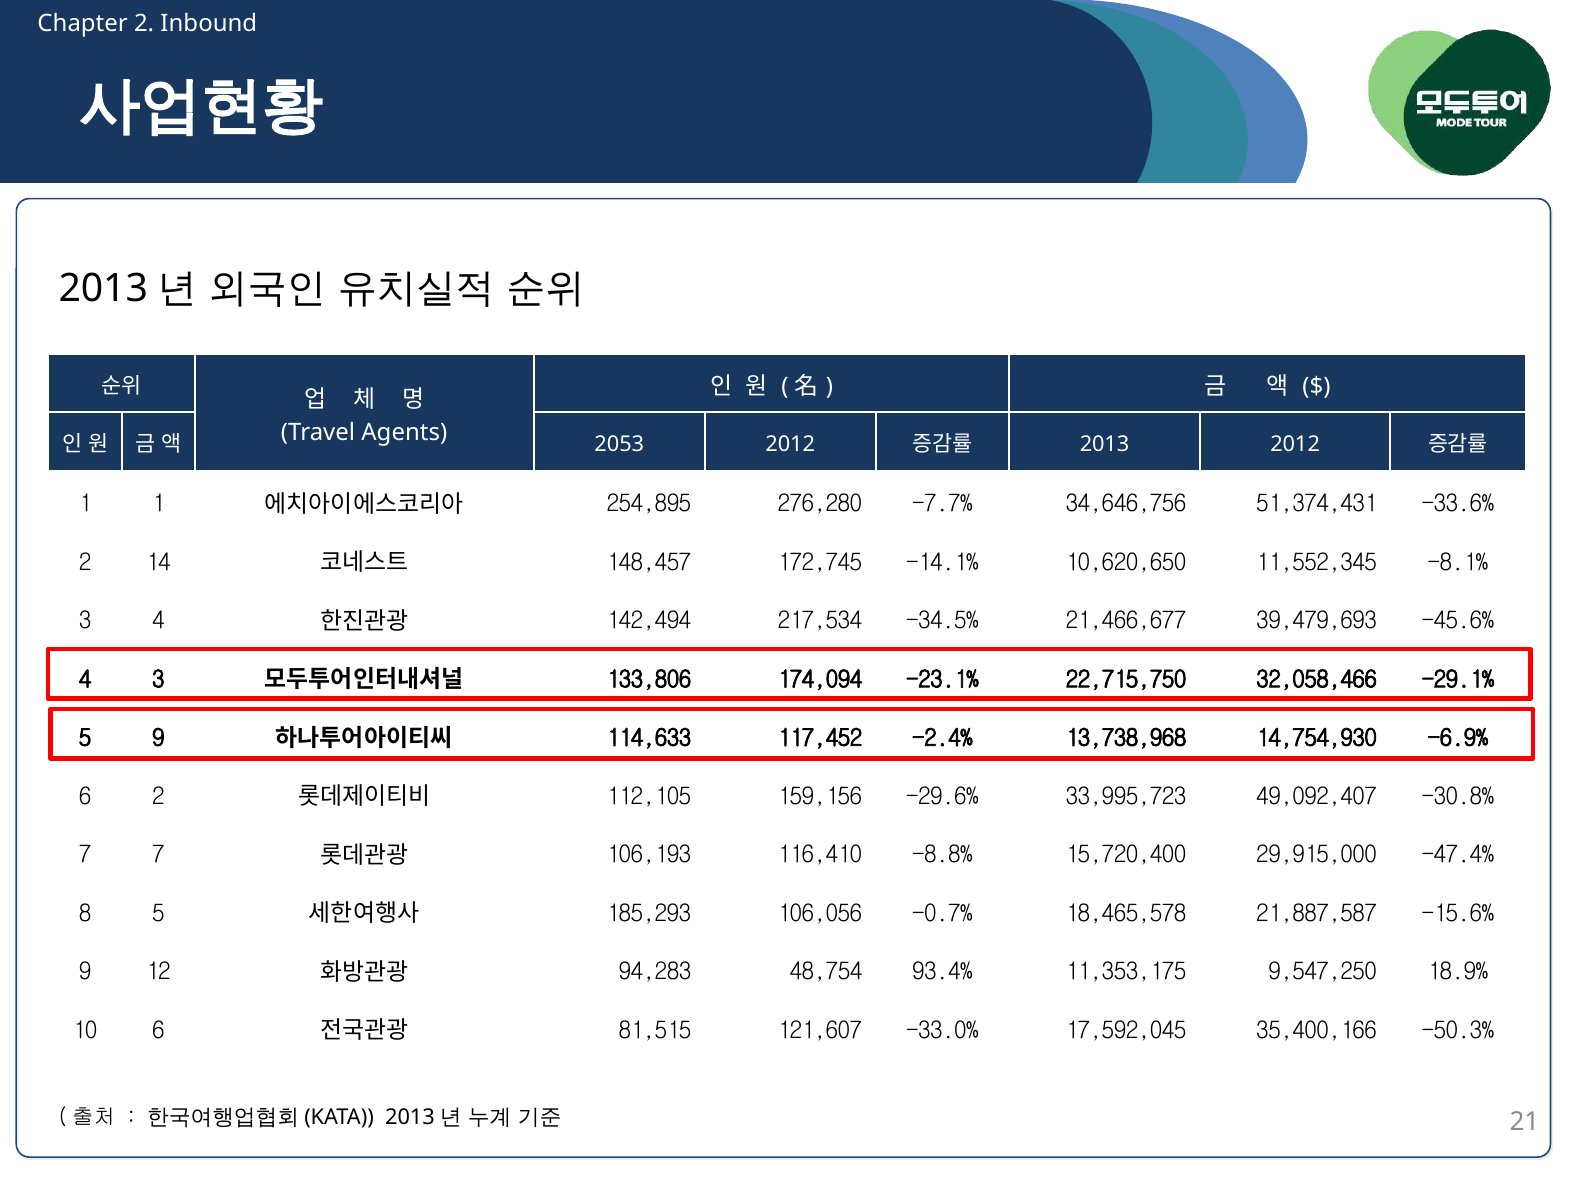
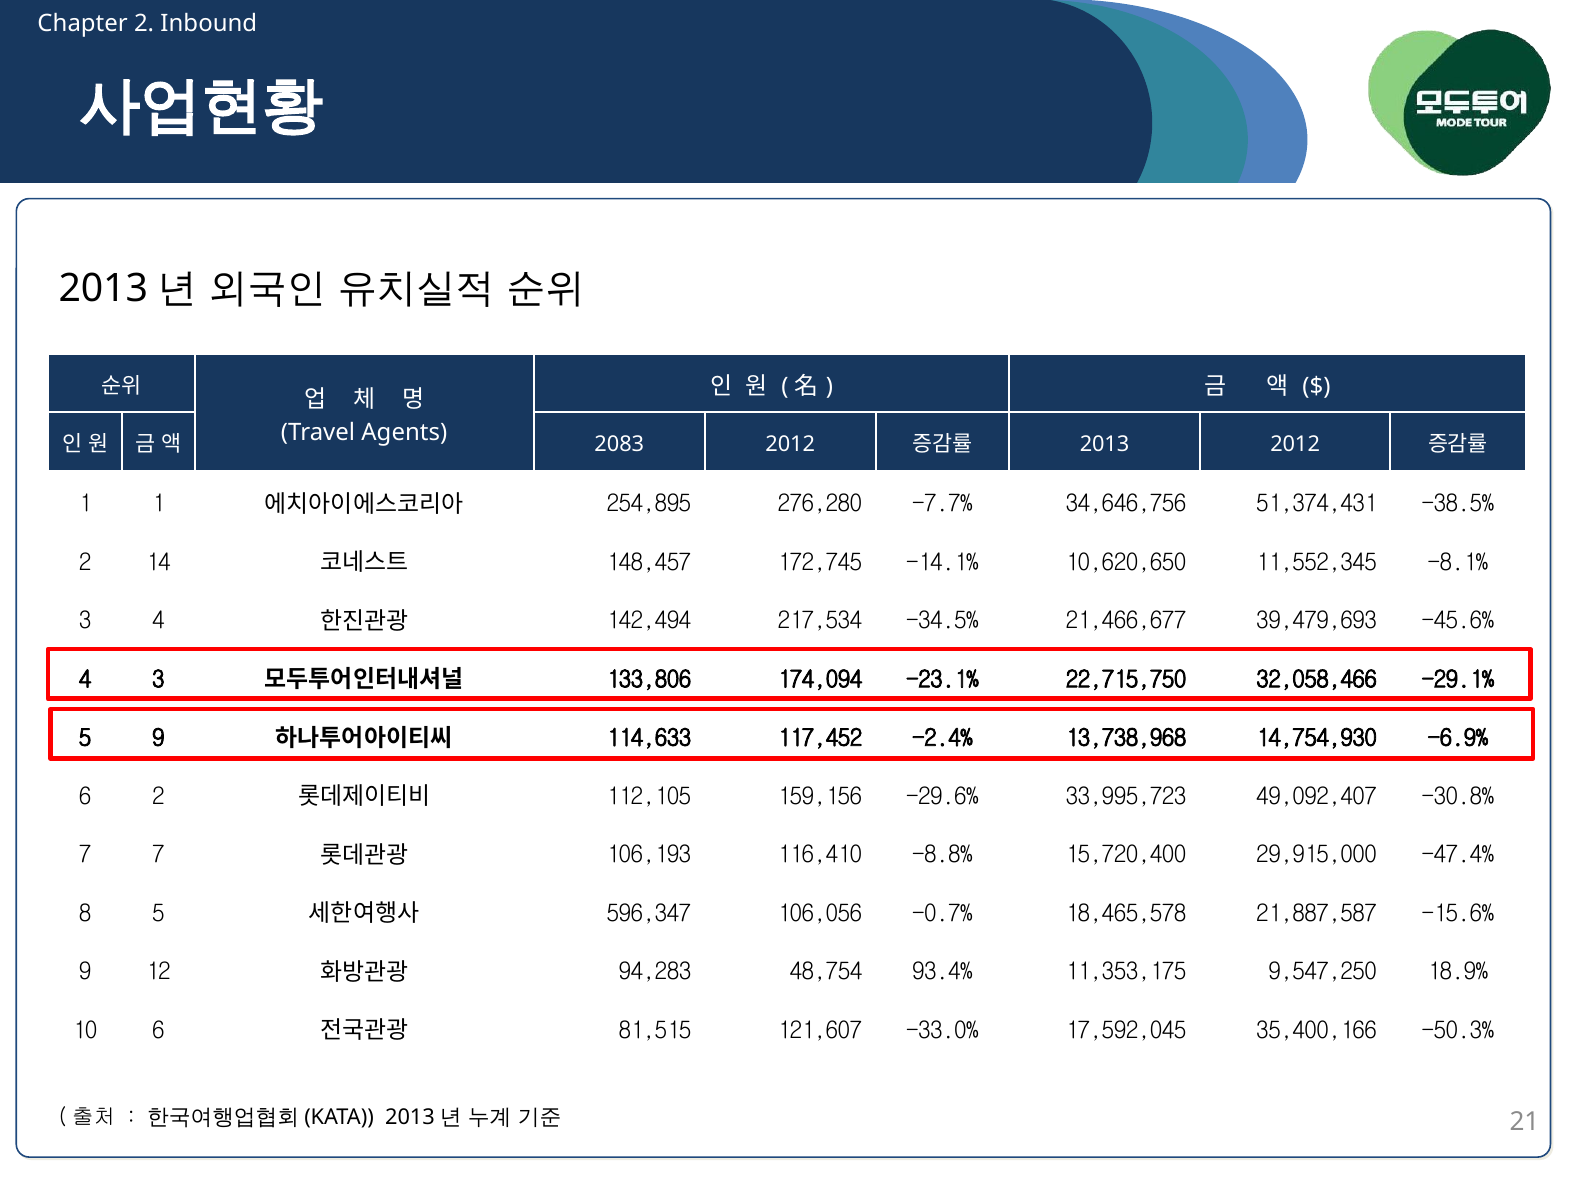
2053: 2053 -> 2083 (619, 444)
-33.6%: -33.6% -> -38.5% (1458, 504)
185,293: 185,293 -> 596,347 (649, 913)
